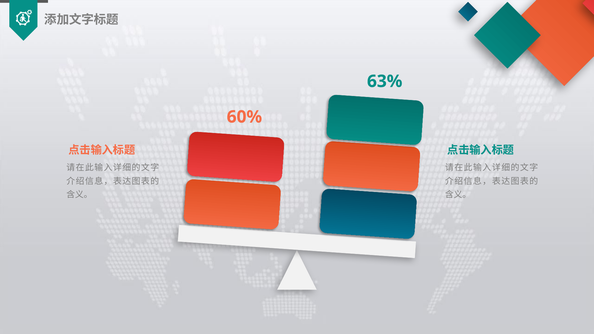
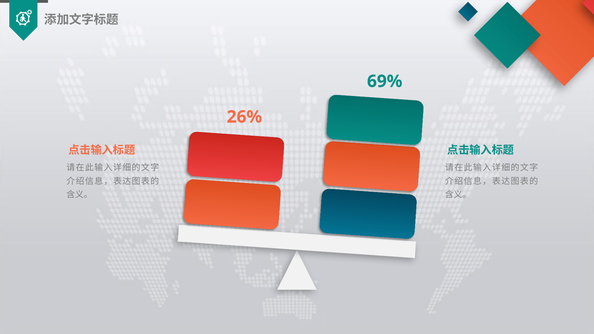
63%: 63% -> 69% (385, 81)
60%: 60% -> 26% (244, 117)
